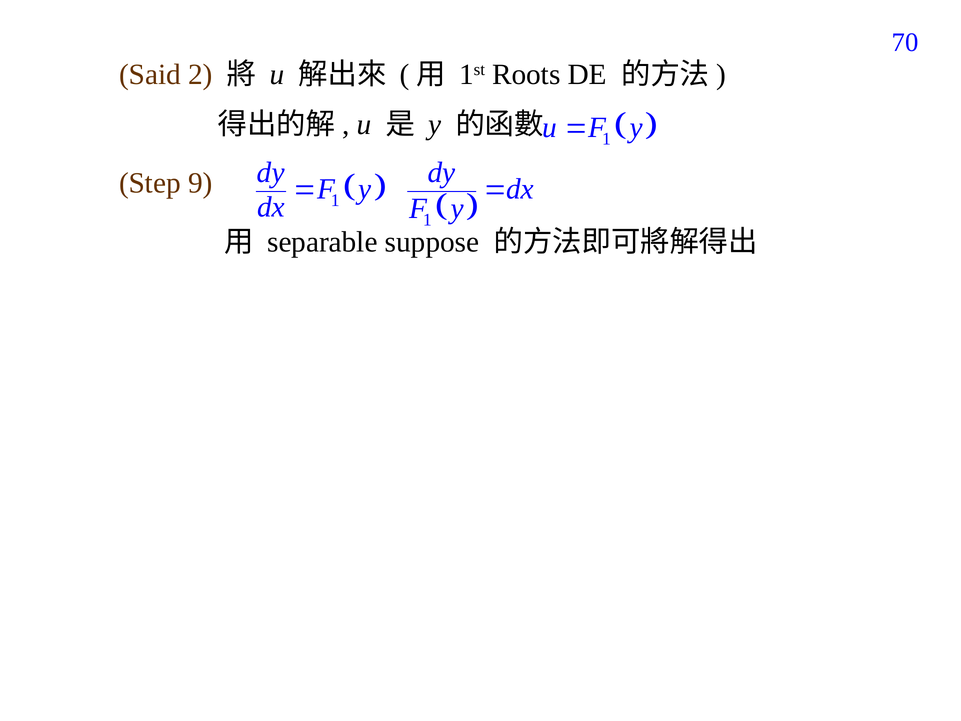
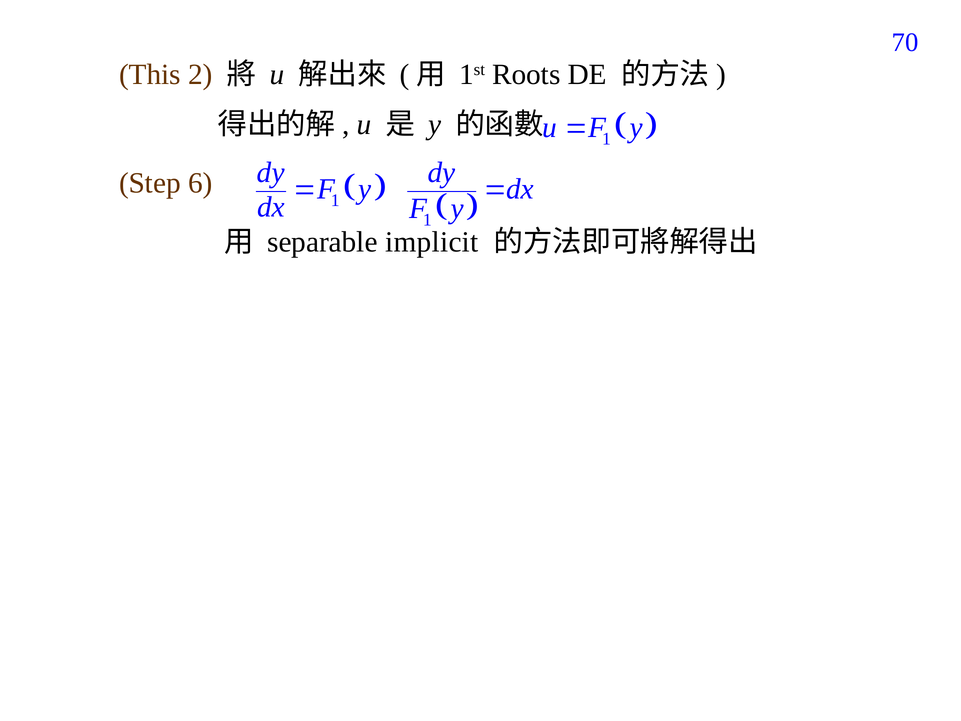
Said: Said -> This (150, 74)
9: 9 -> 6 (200, 183)
suppose: suppose -> implicit (432, 242)
